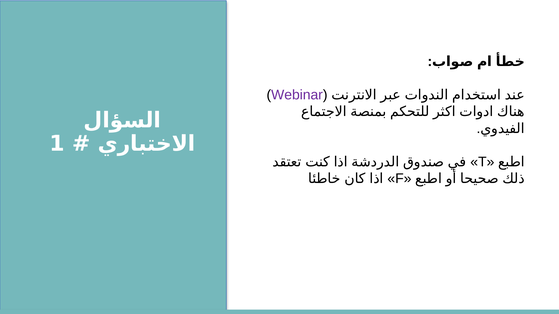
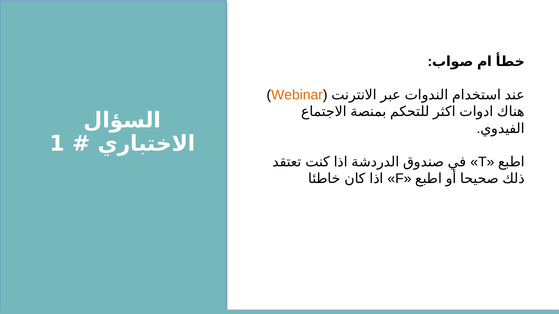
Webinar colour: purple -> orange (297, 95)
